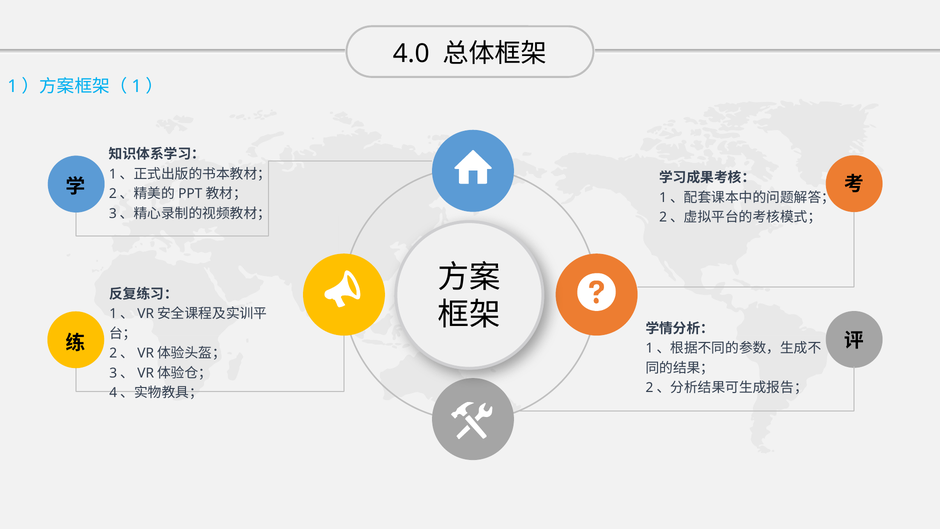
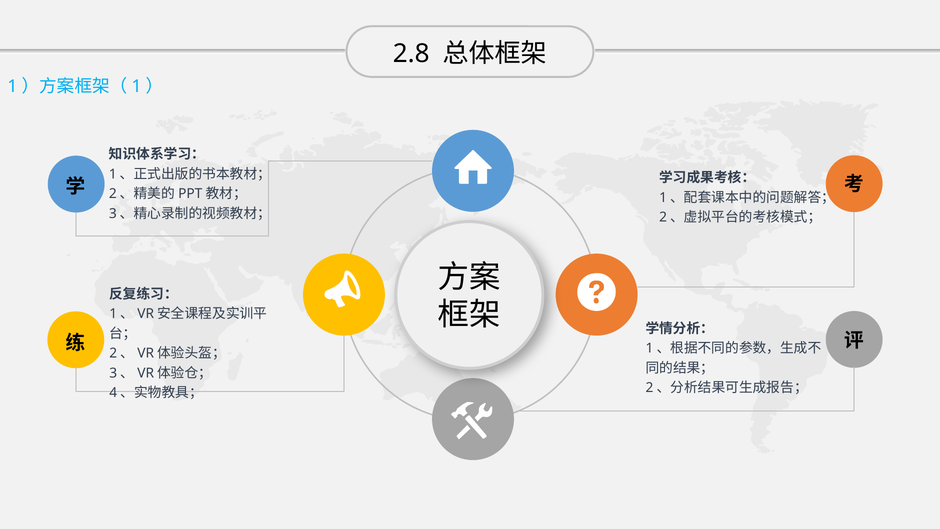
4.0: 4.0 -> 2.8 (411, 53)
